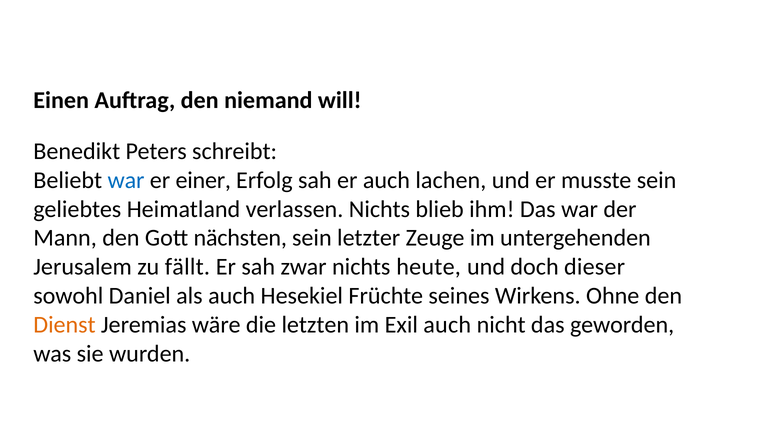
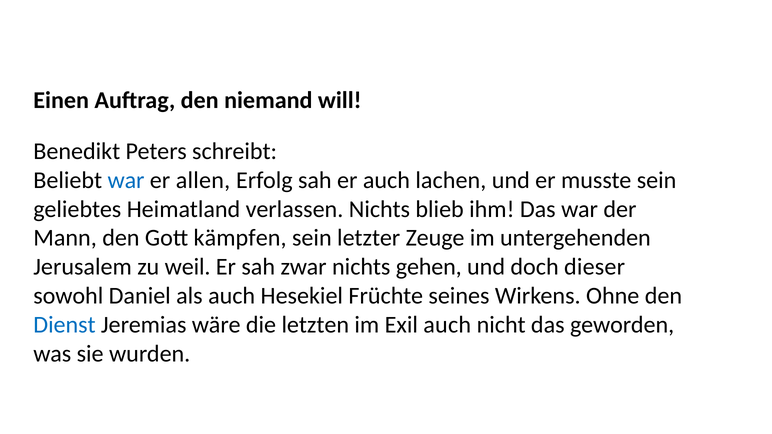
einer: einer -> allen (203, 180)
nächsten: nächsten -> kämpfen (240, 238)
fällt: fällt -> weil (188, 267)
heute: heute -> gehen (429, 267)
Dienst colour: orange -> blue (64, 325)
